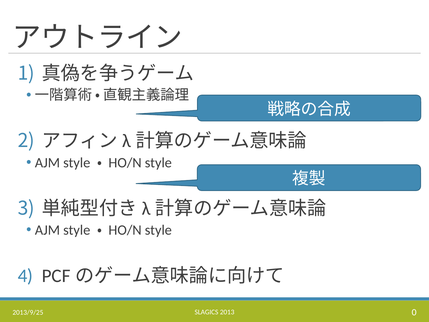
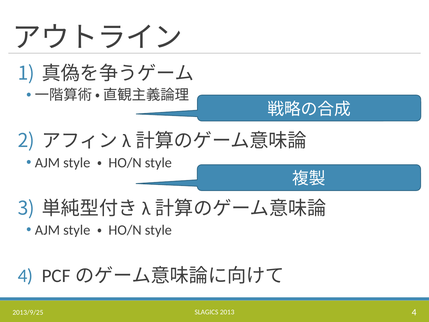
2013 0: 0 -> 4 (414, 312)
